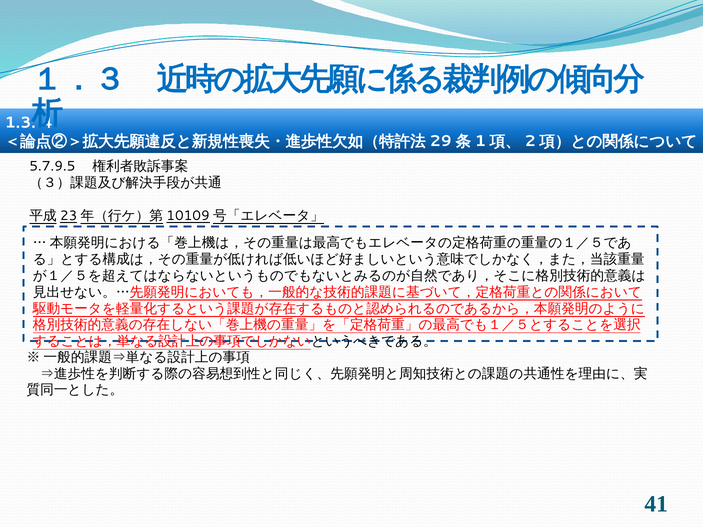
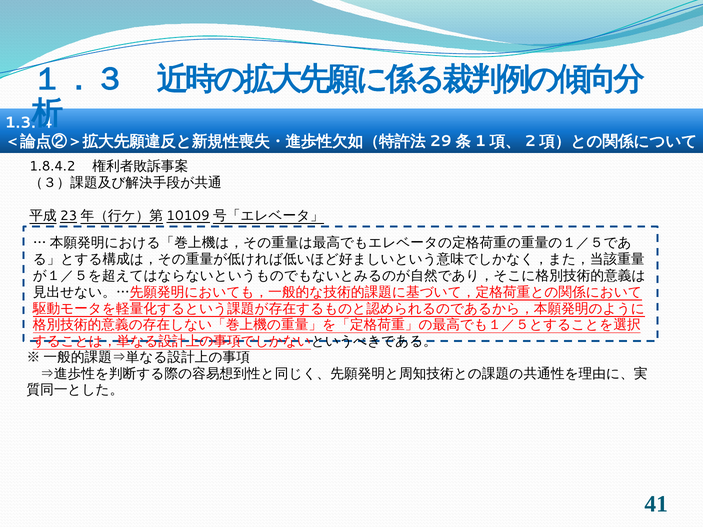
5.7.9.5: 5.7.9.5 -> 1.8.4.2 (52, 167)
